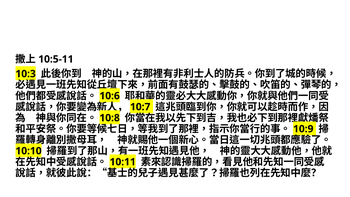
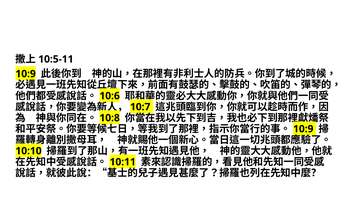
10:3: 10:3 -> 10:9 (26, 74)
